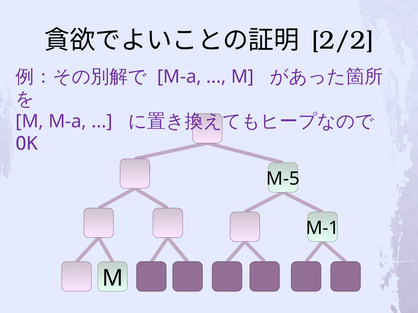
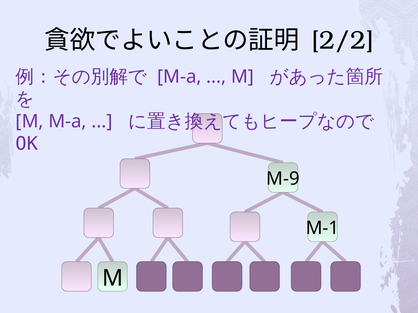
M-5: M-5 -> M-9 (283, 179)
